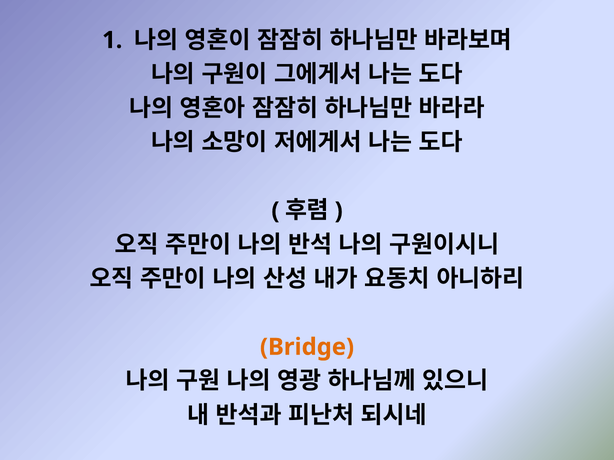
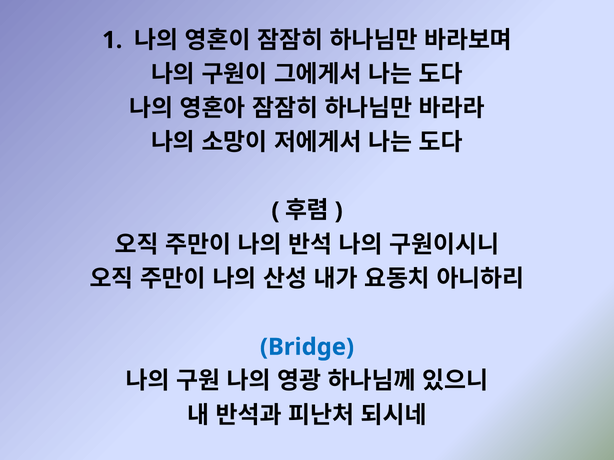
Bridge colour: orange -> blue (307, 347)
